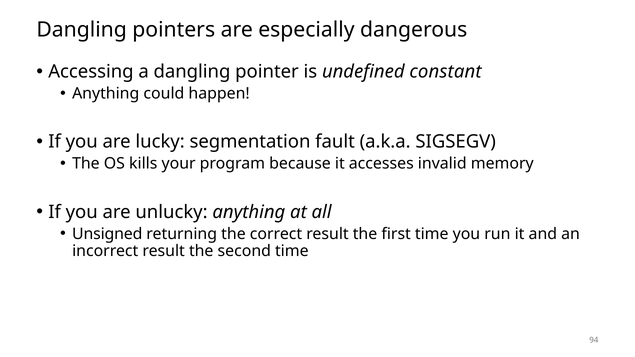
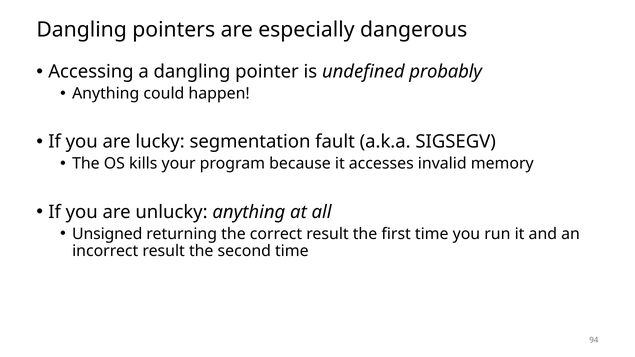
constant: constant -> probably (446, 72)
